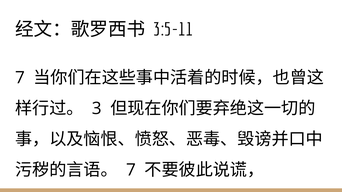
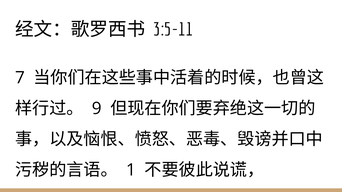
3: 3 -> 9 (97, 109)
7: 7 -> 1 (131, 170)
